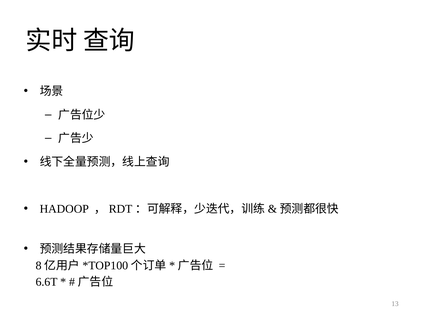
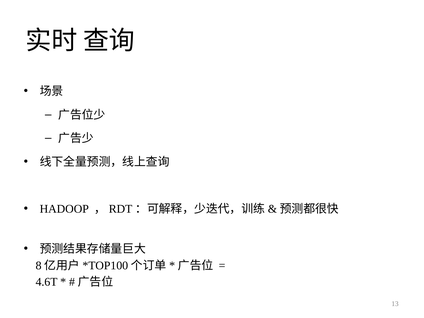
6.6T: 6.6T -> 4.6T (47, 282)
